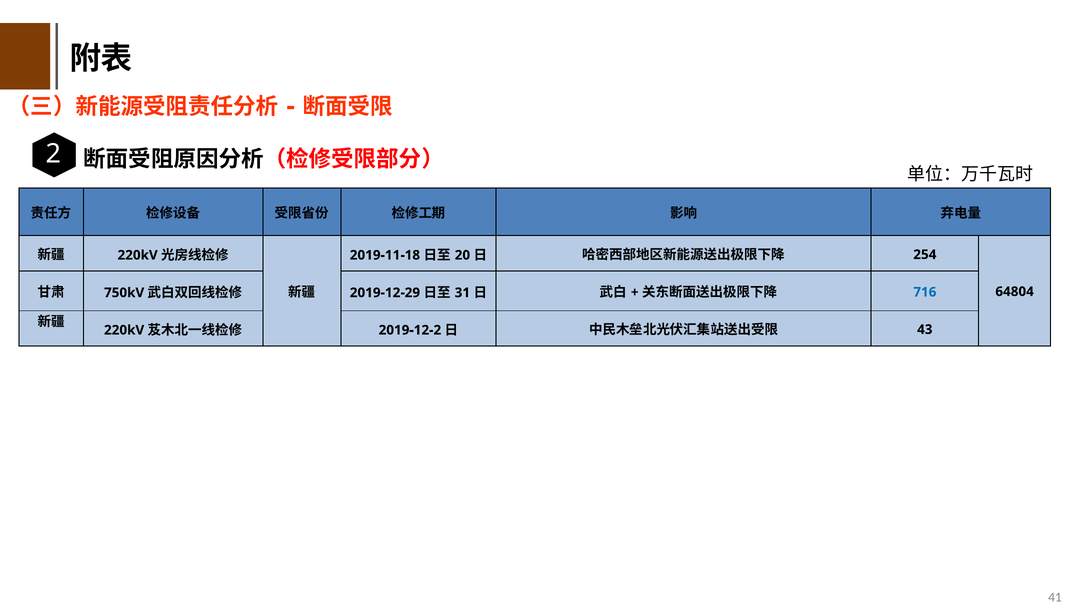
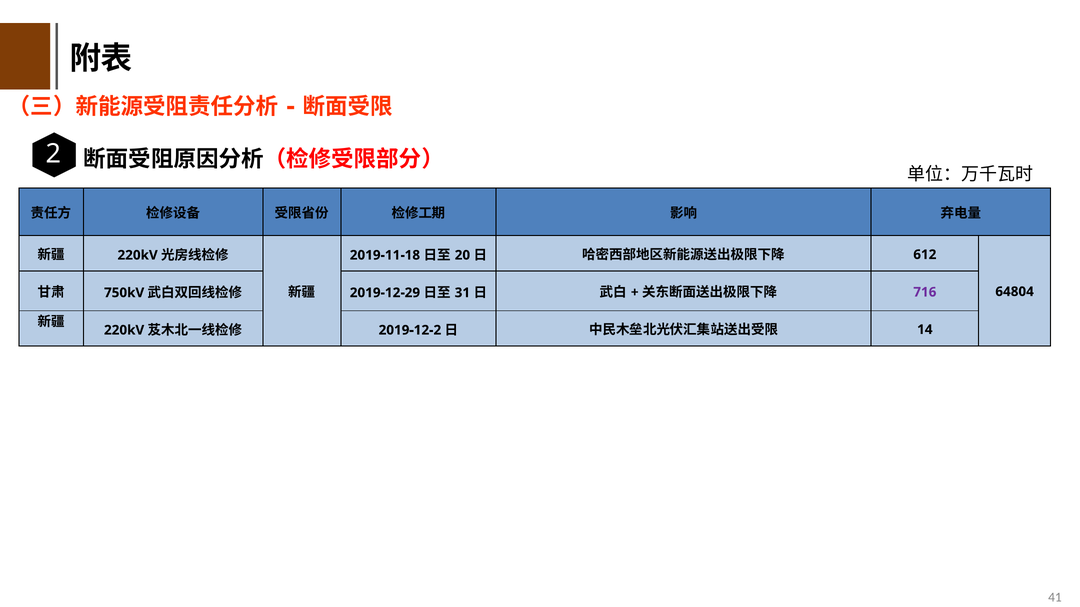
254: 254 -> 612 (925, 255)
716 colour: blue -> purple (925, 292)
43: 43 -> 14 (925, 330)
